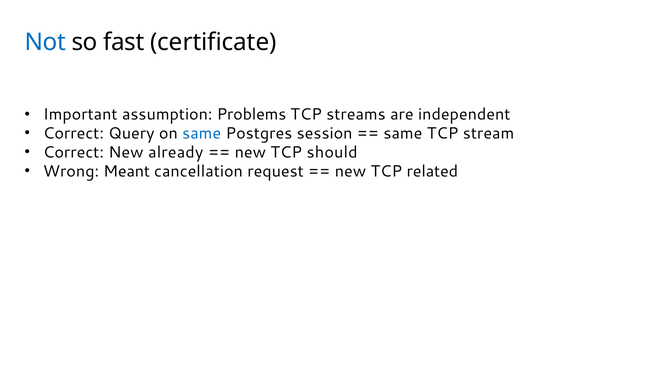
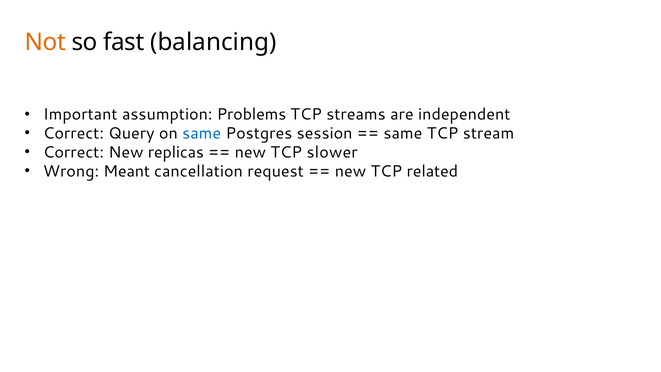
Not colour: blue -> orange (45, 42)
certificate: certificate -> balancing (213, 42)
already: already -> replicas (176, 152)
should: should -> slower (332, 152)
